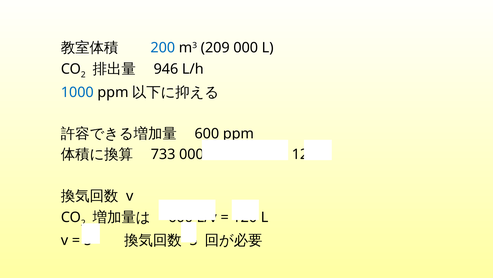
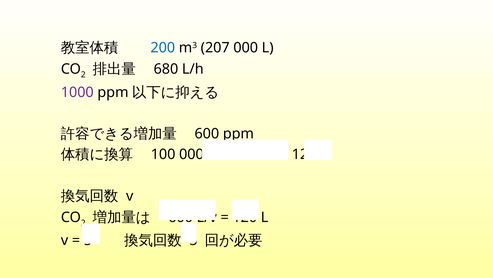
209: 209 -> 207 (215, 48)
946: 946 -> 680 (166, 69)
1000 colour: blue -> purple (77, 92)
733: 733 -> 100 (163, 154)
